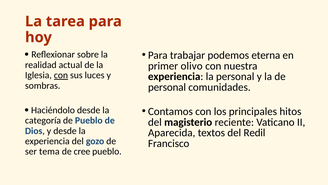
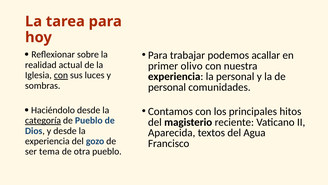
eterna: eterna -> acallar (266, 55)
categoría underline: none -> present (43, 120)
Redil: Redil -> Agua (254, 132)
cree: cree -> otra (82, 151)
